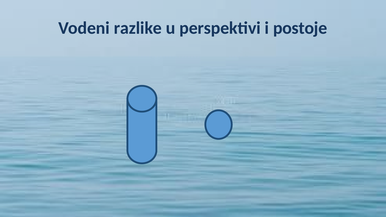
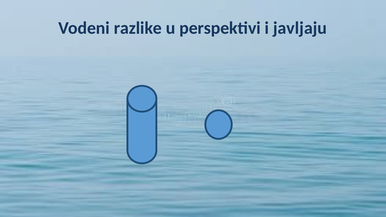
postoje: postoje -> javljaju (300, 28)
